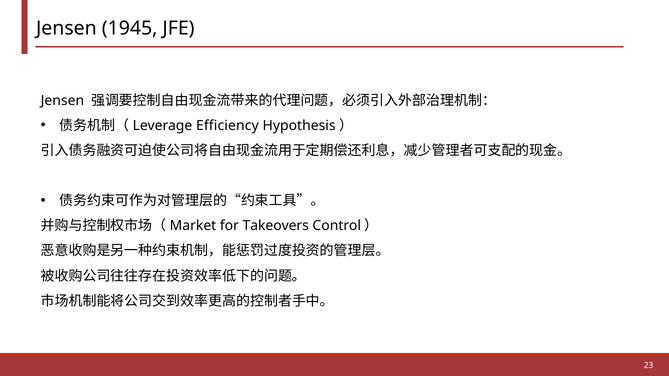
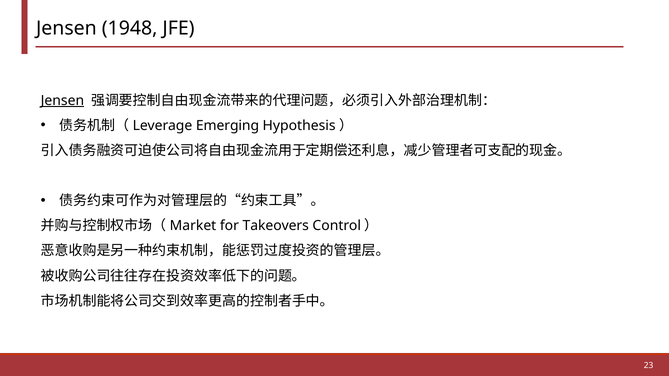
1945: 1945 -> 1948 (130, 28)
Jensen underline: none -> present (62, 101)
Efficiency: Efficiency -> Emerging (228, 126)
